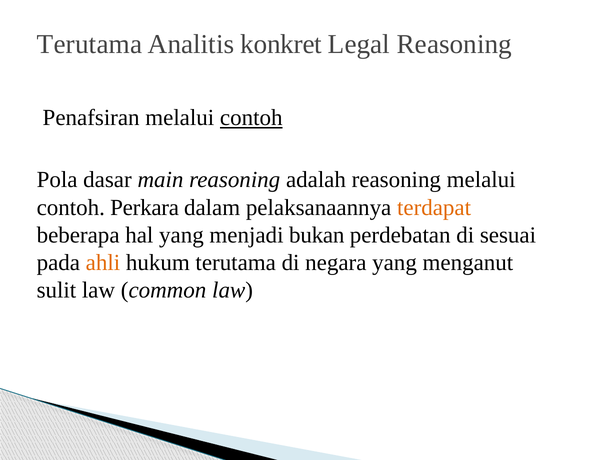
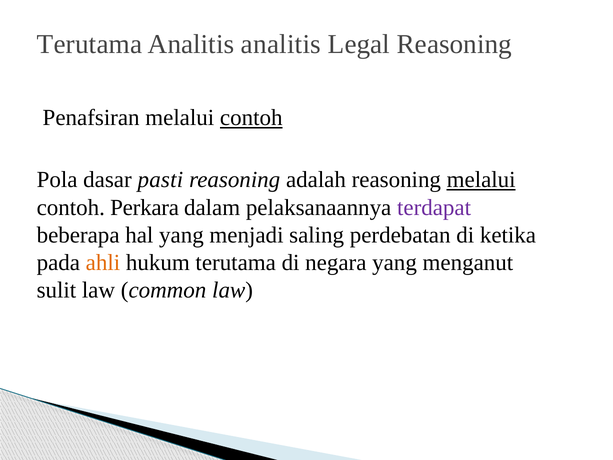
Analitis konkret: konkret -> analitis (281, 44)
main: main -> pasti (160, 180)
melalui underline: none -> present (481, 180)
terdapat colour: orange -> purple (434, 207)
bukan: bukan -> saling (317, 235)
sesuai: sesuai -> ketika (508, 235)
